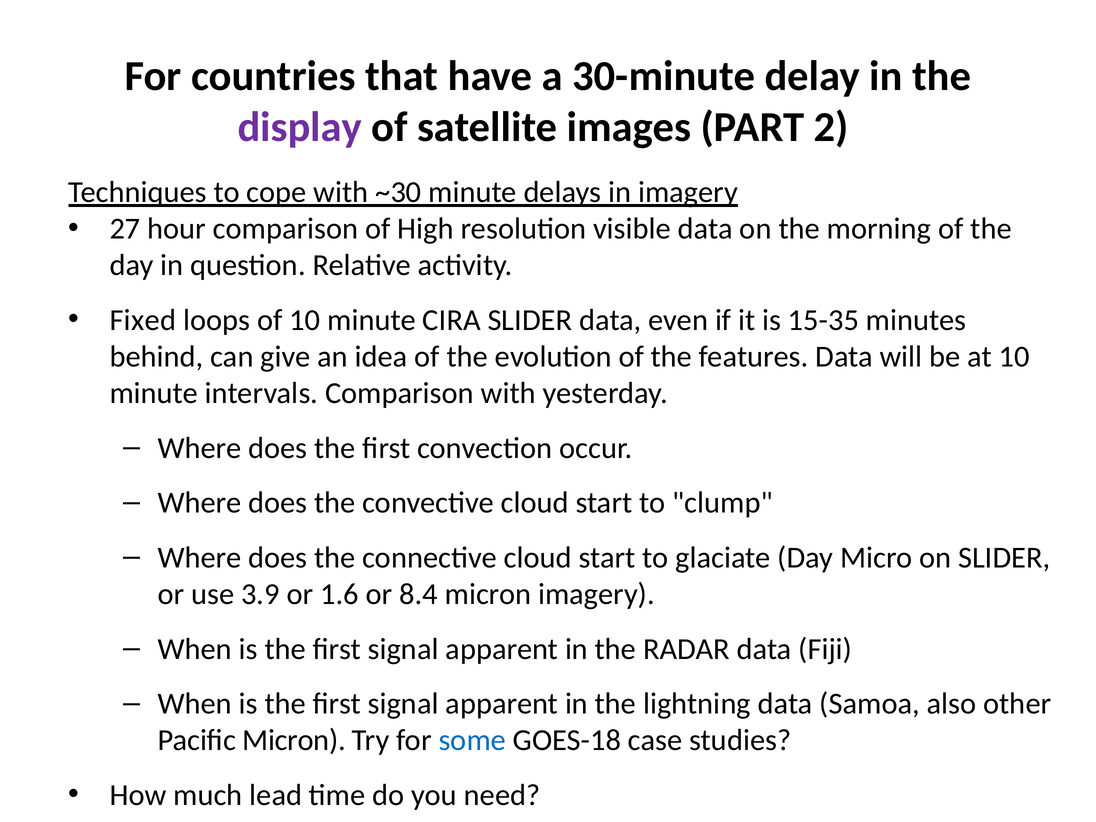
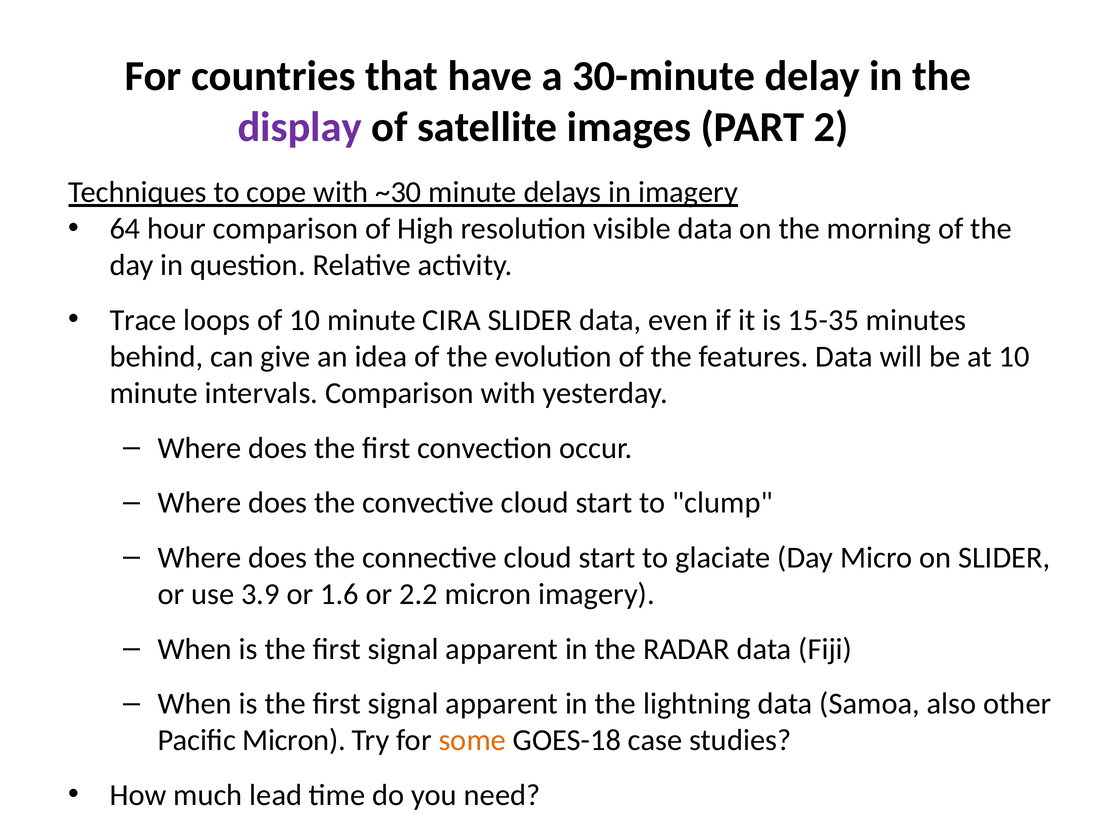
27: 27 -> 64 (125, 229)
Fixed: Fixed -> Trace (143, 320)
8.4: 8.4 -> 2.2 (418, 594)
some colour: blue -> orange (472, 740)
